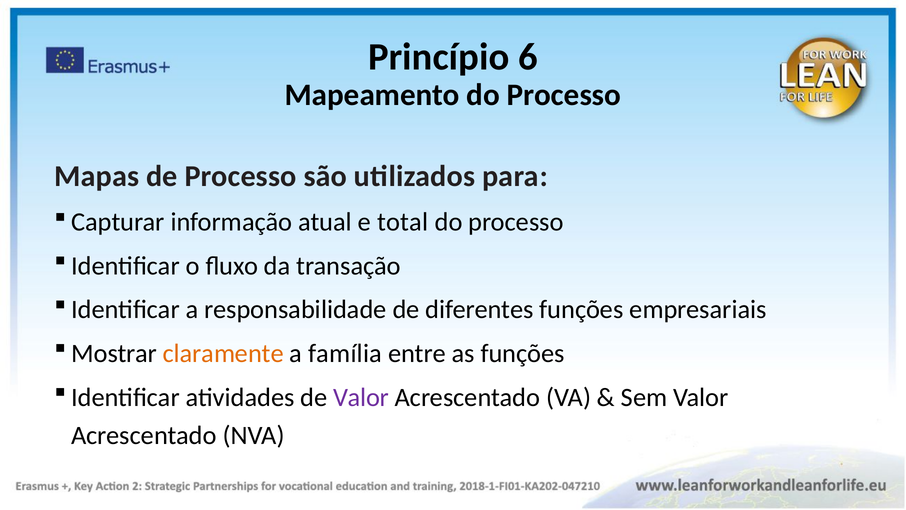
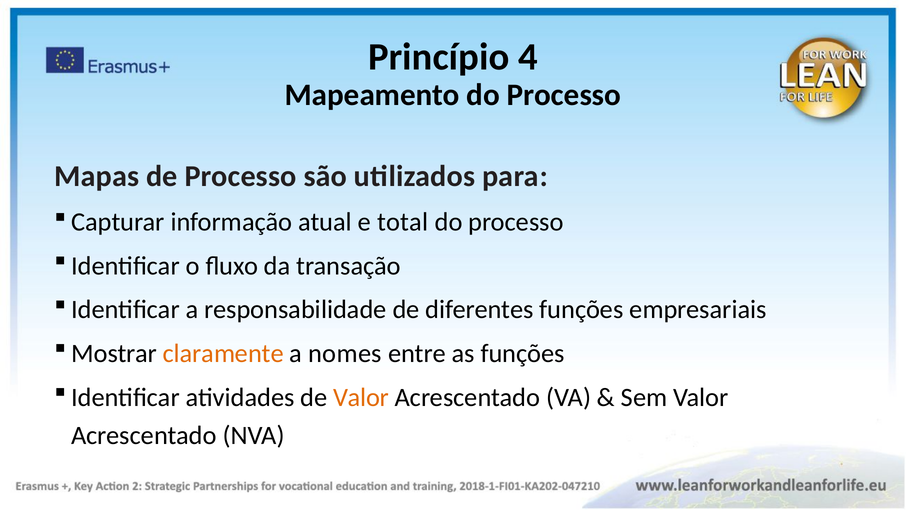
6: 6 -> 4 (528, 57)
família: família -> nomes (345, 353)
Valor colour: purple -> orange (361, 397)
